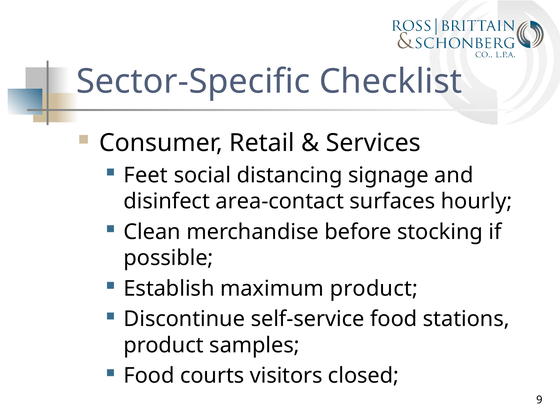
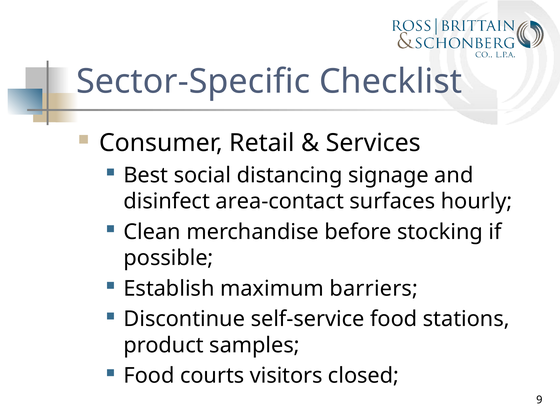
Feet: Feet -> Best (146, 175)
maximum product: product -> barriers (374, 289)
